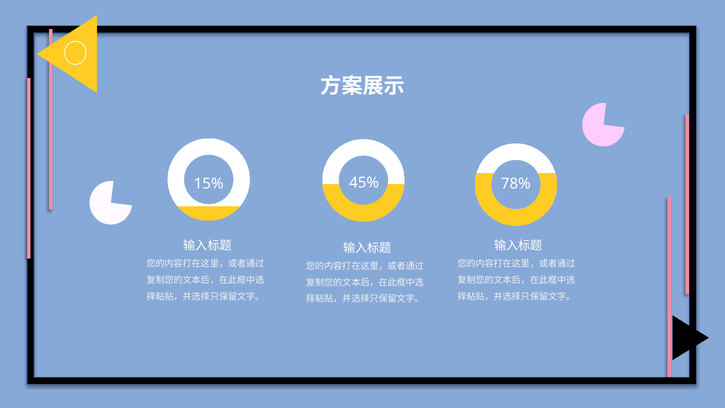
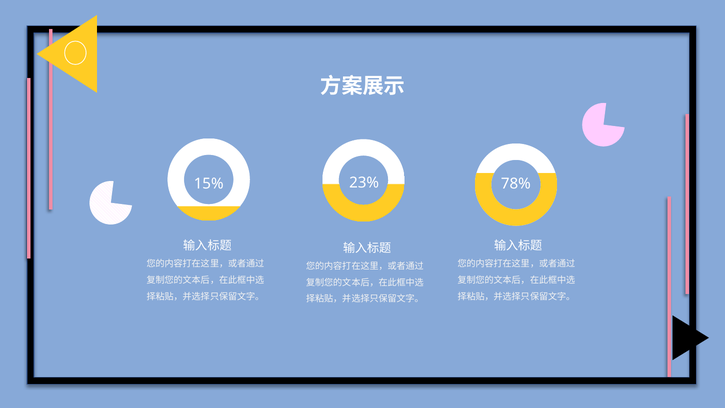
45%: 45% -> 23% (364, 182)
